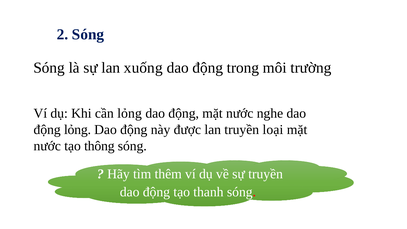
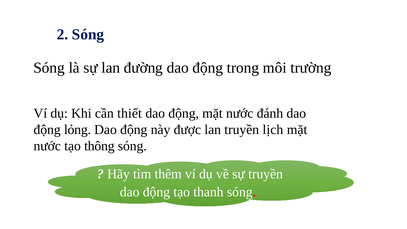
xuống: xuống -> đường (143, 68)
cần lỏng: lỏng -> thiết (130, 113)
nghe: nghe -> đánh (270, 113)
loại: loại -> lịch (273, 130)
